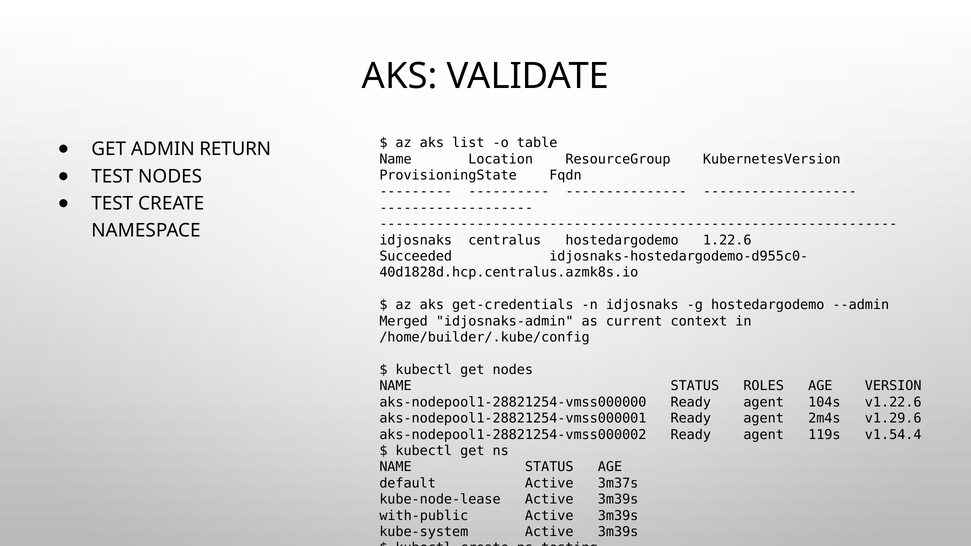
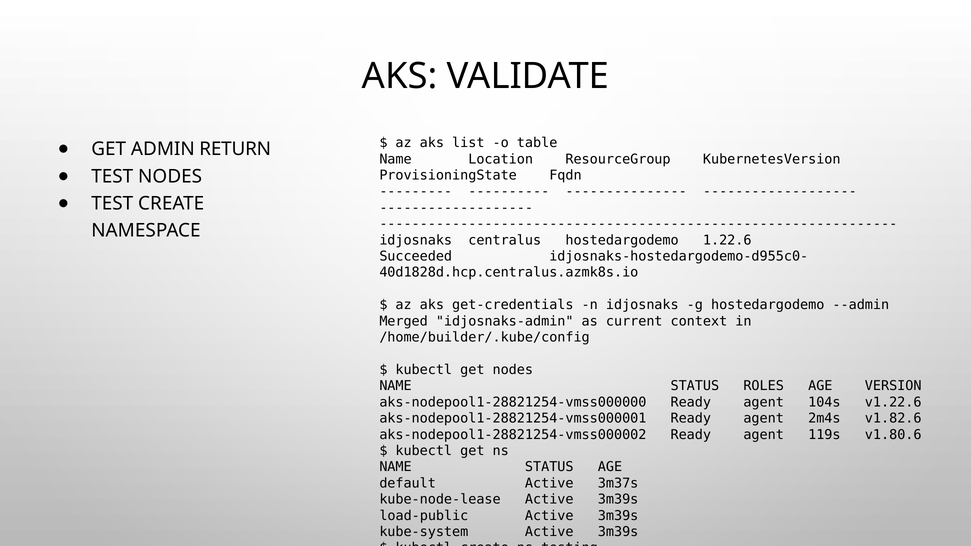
v1.29.6: v1.29.6 -> v1.82.6 (893, 419)
v1.54.4: v1.54.4 -> v1.80.6 (893, 435)
with-public: with-public -> load-public (424, 516)
